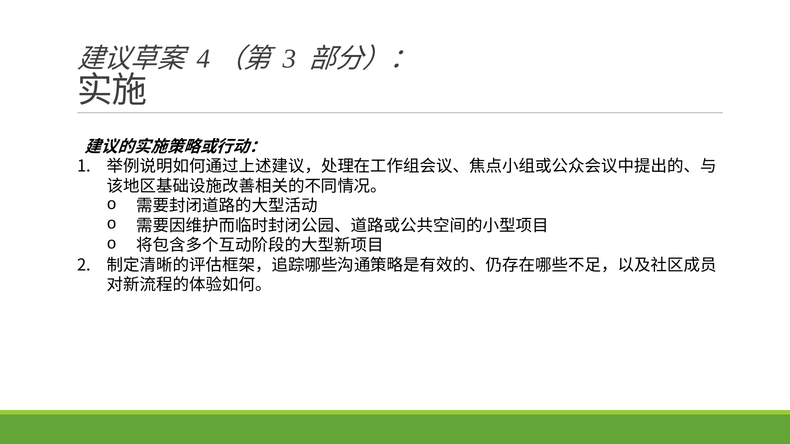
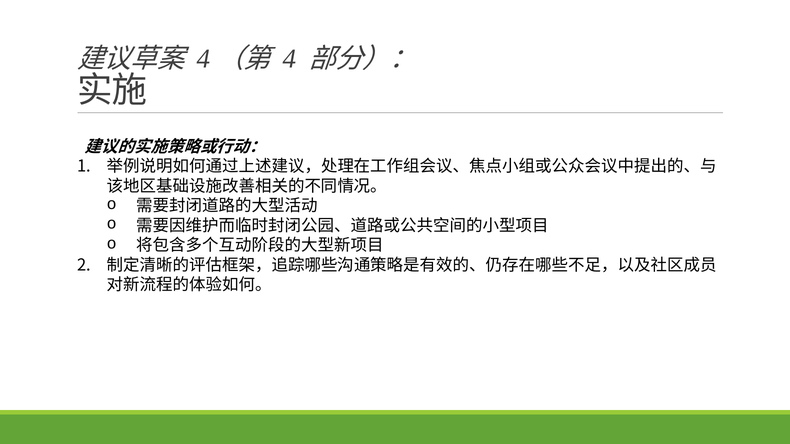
3: 3 -> 4 (289, 59)
